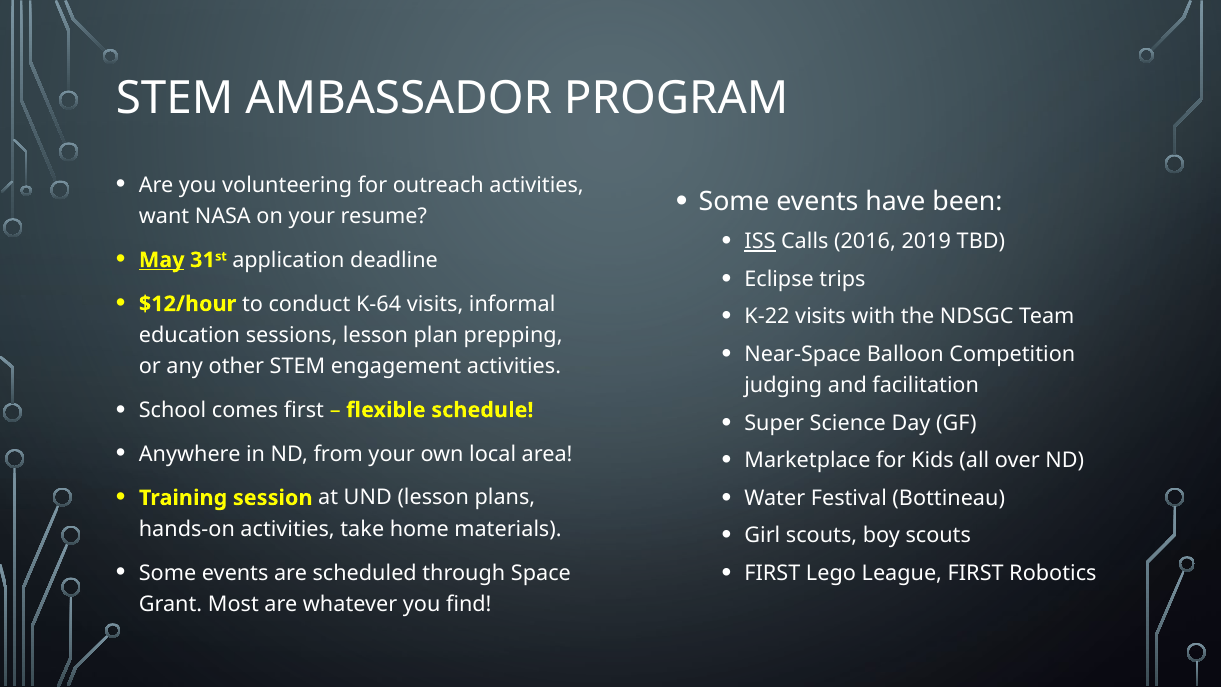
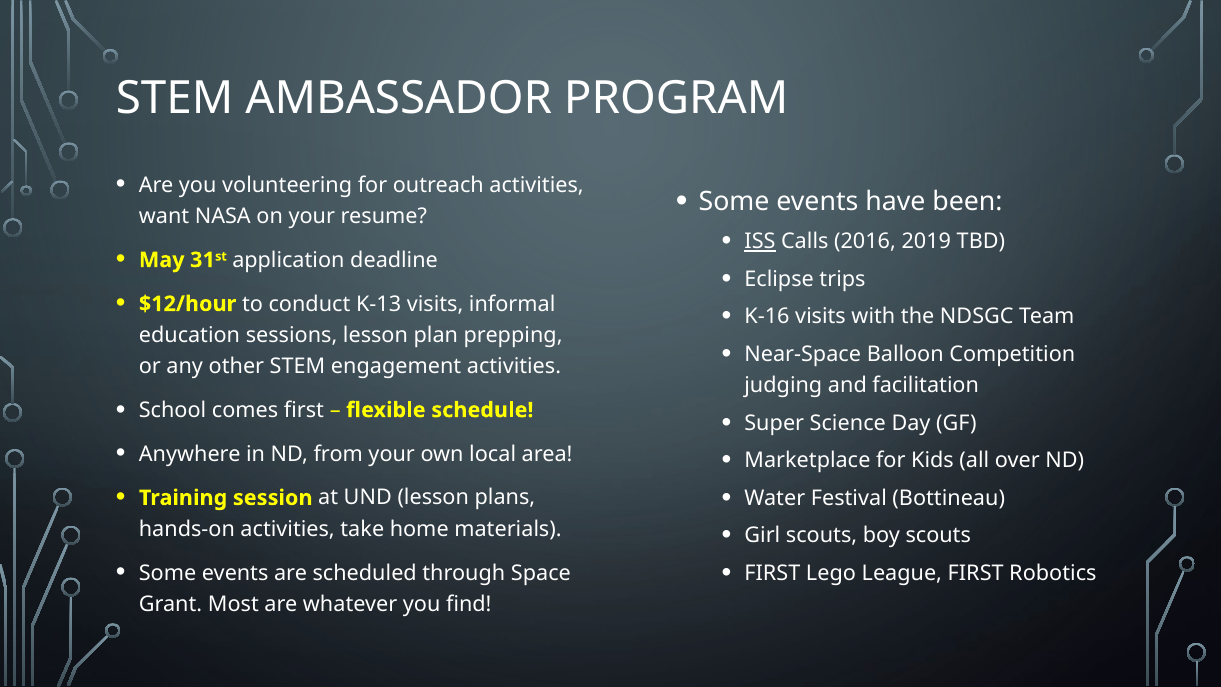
May underline: present -> none (162, 260)
K-64: K-64 -> K-13 (379, 304)
K-22: K-22 -> K-16 (767, 317)
